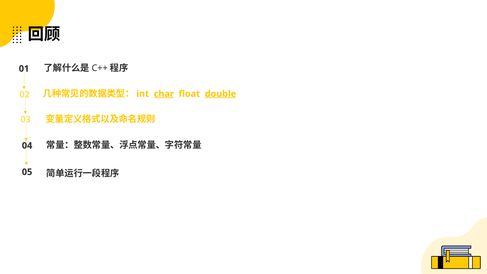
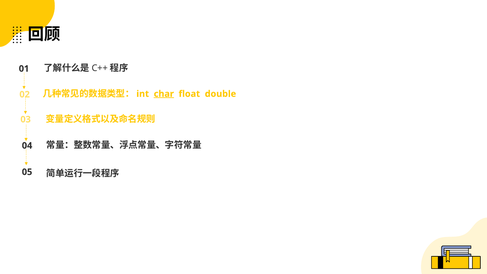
double underline: present -> none (220, 94)
